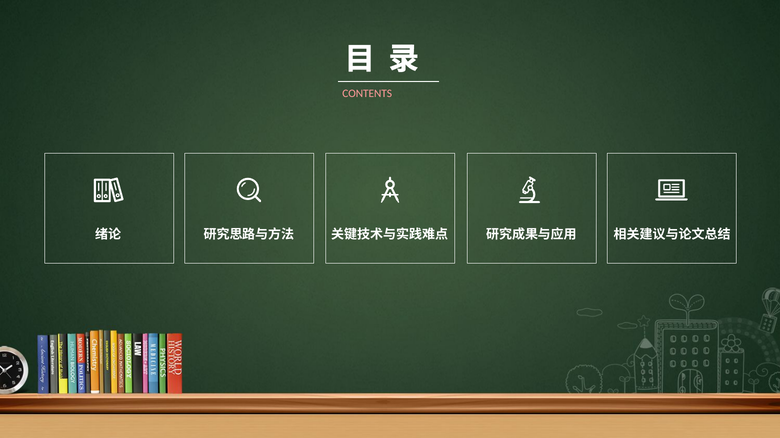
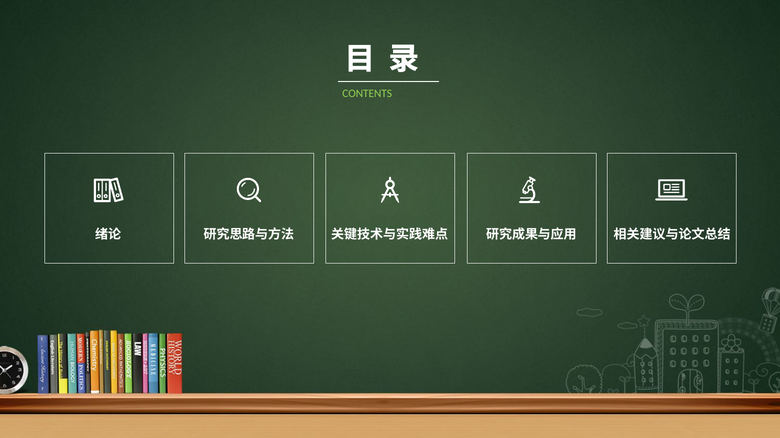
CONTENTS colour: pink -> light green (367, 94)
